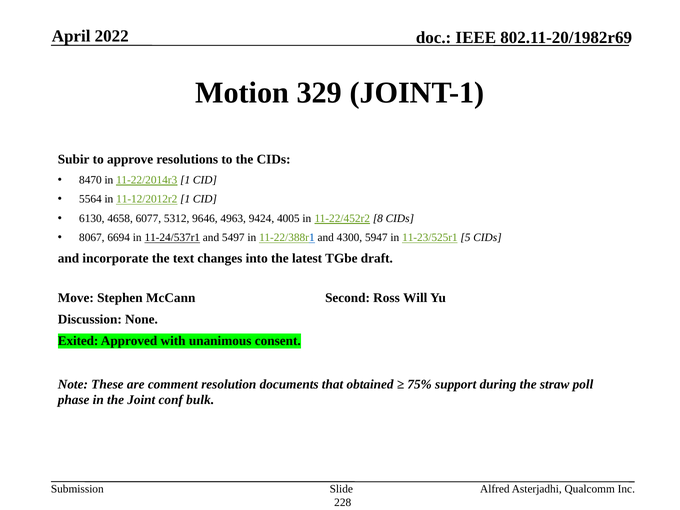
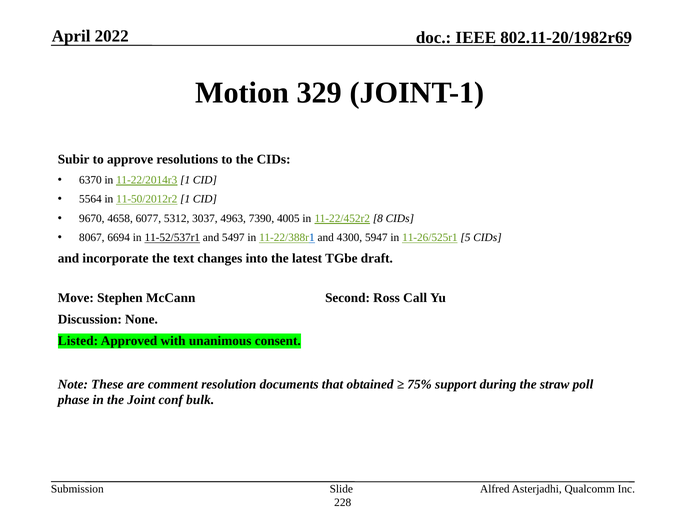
8470: 8470 -> 6370 (90, 180)
11-12/2012r2: 11-12/2012r2 -> 11-50/2012r2 (147, 199)
6130: 6130 -> 9670 (92, 218)
9646: 9646 -> 3037 (205, 218)
9424: 9424 -> 7390 (261, 218)
11-24/537r1: 11-24/537r1 -> 11-52/537r1 (172, 238)
11-23/525r1: 11-23/525r1 -> 11-26/525r1 (430, 238)
Will: Will -> Call (415, 298)
Exited: Exited -> Listed (78, 341)
